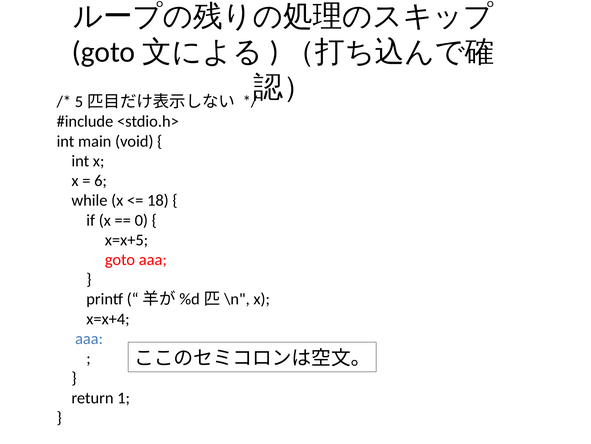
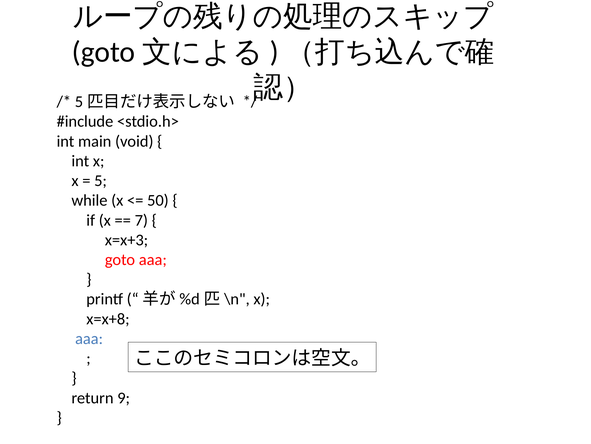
6: 6 -> 5 (101, 180)
18: 18 -> 50 (158, 200)
0: 0 -> 7 (141, 220)
x=x+5: x=x+5 -> x=x+3 (126, 240)
x=x+4: x=x+4 -> x=x+8 (108, 318)
1: 1 -> 9 (124, 397)
